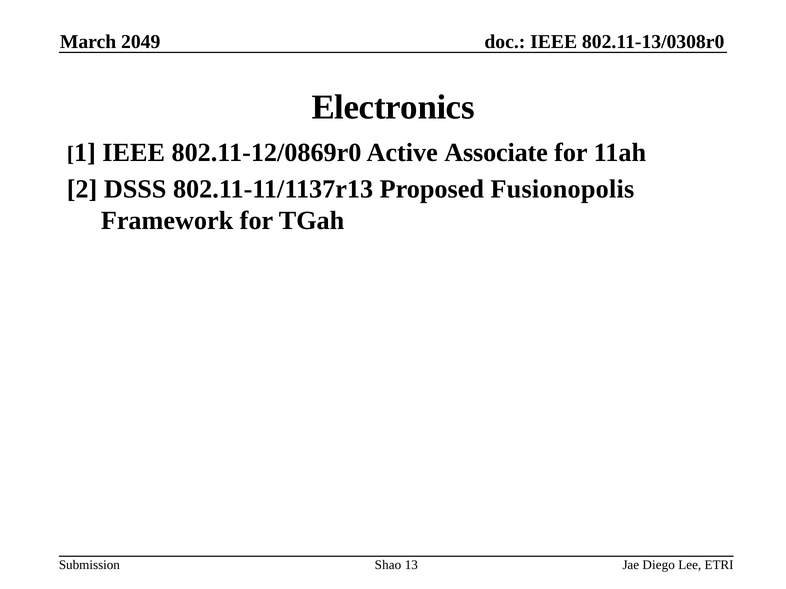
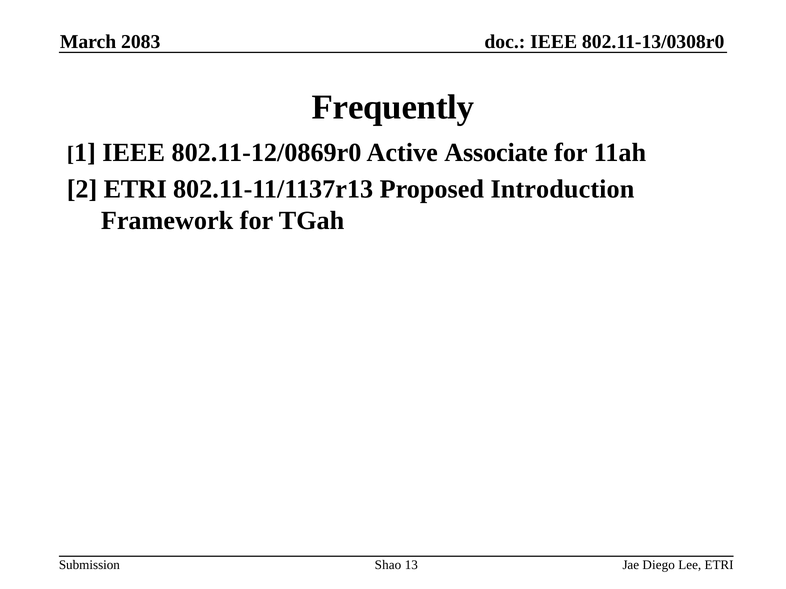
2049: 2049 -> 2083 (141, 42)
Electronics: Electronics -> Frequently (393, 107)
2 DSSS: DSSS -> ETRI (135, 189)
Fusionopolis: Fusionopolis -> Introduction (562, 189)
